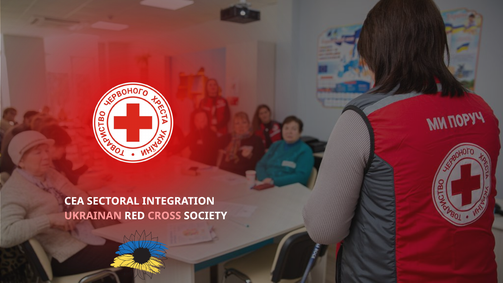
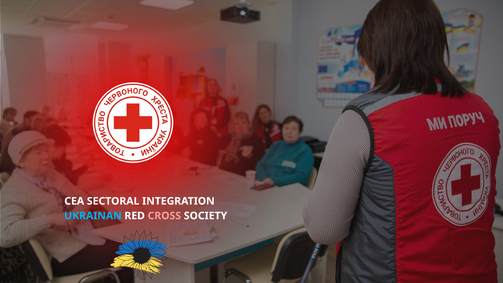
UKRAINAN colour: pink -> light blue (93, 216)
